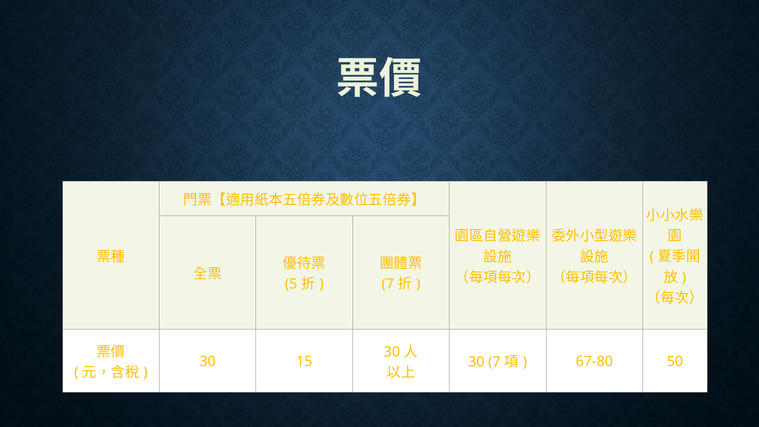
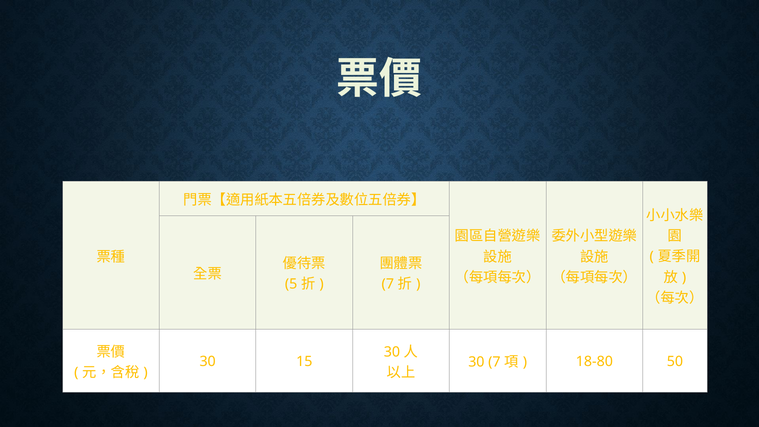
67-80: 67-80 -> 18-80 (594, 361)
